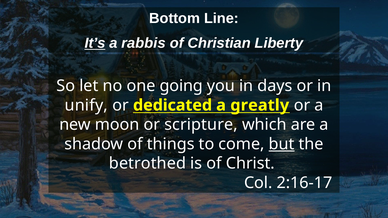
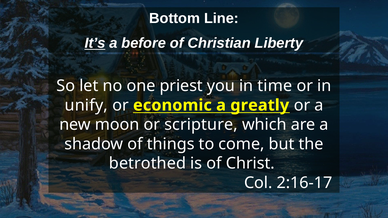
rabbis: rabbis -> before (144, 43)
going: going -> priest (181, 86)
days: days -> time (275, 86)
dedicated: dedicated -> economic (172, 105)
but underline: present -> none (282, 144)
